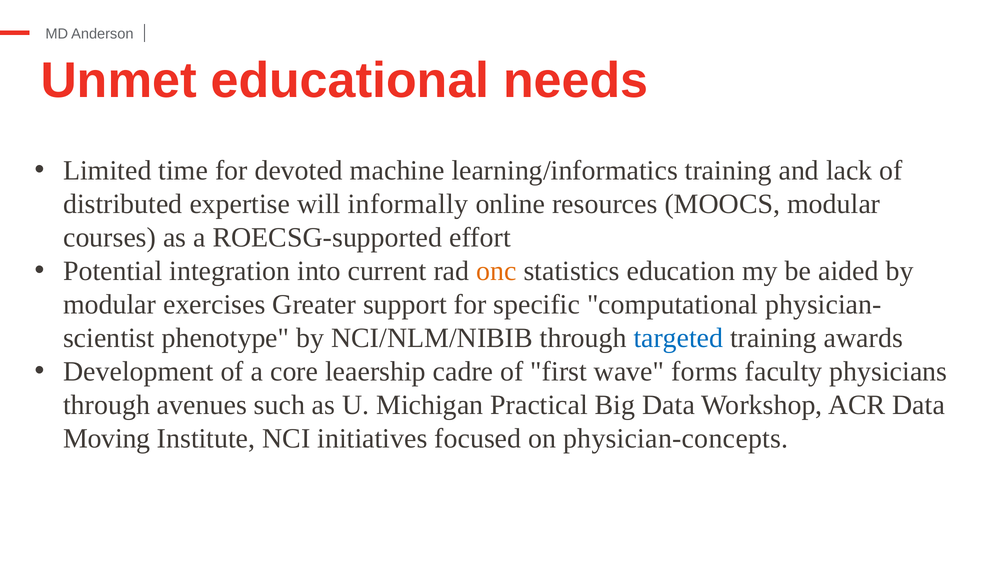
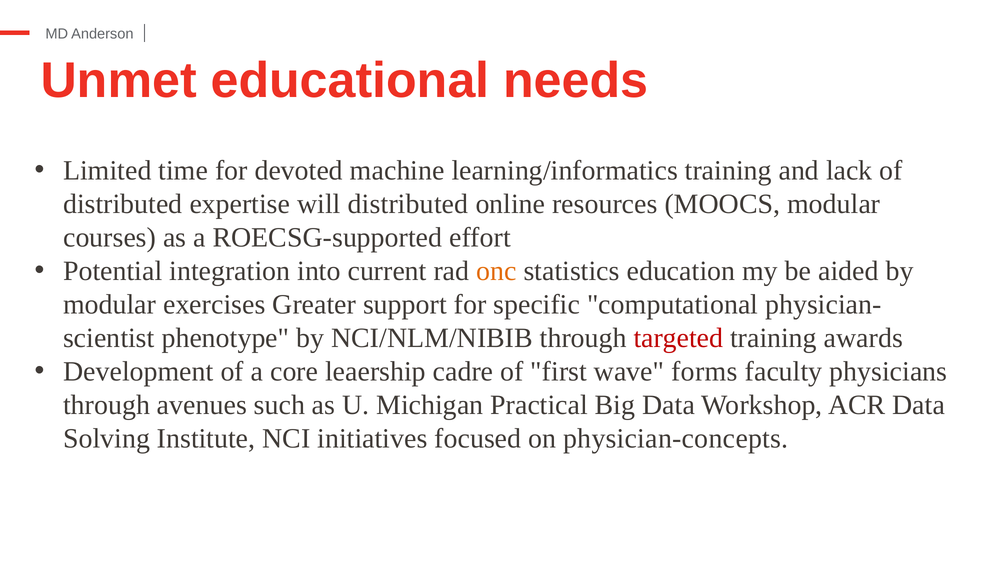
will informally: informally -> distributed (408, 204)
targeted colour: blue -> red (678, 338)
Moving: Moving -> Solving (107, 438)
